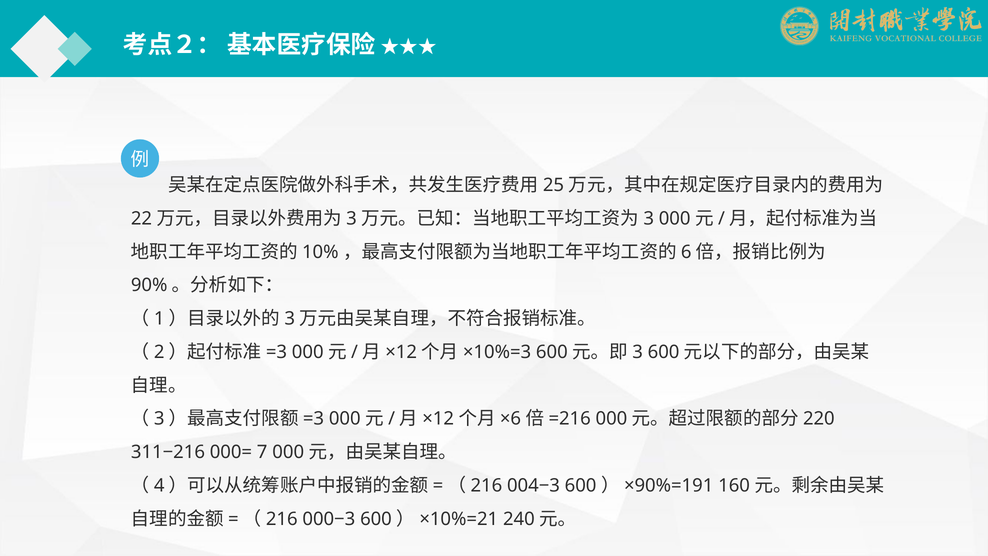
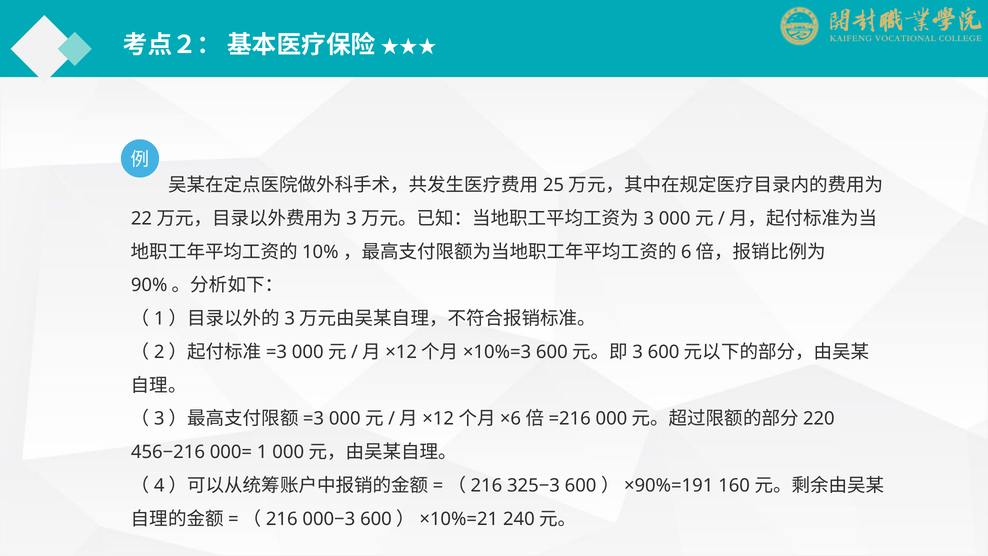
311−216: 311−216 -> 456−216 (168, 452)
7: 7 -> 1 (262, 452)
004−3: 004−3 -> 325−3 (533, 485)
